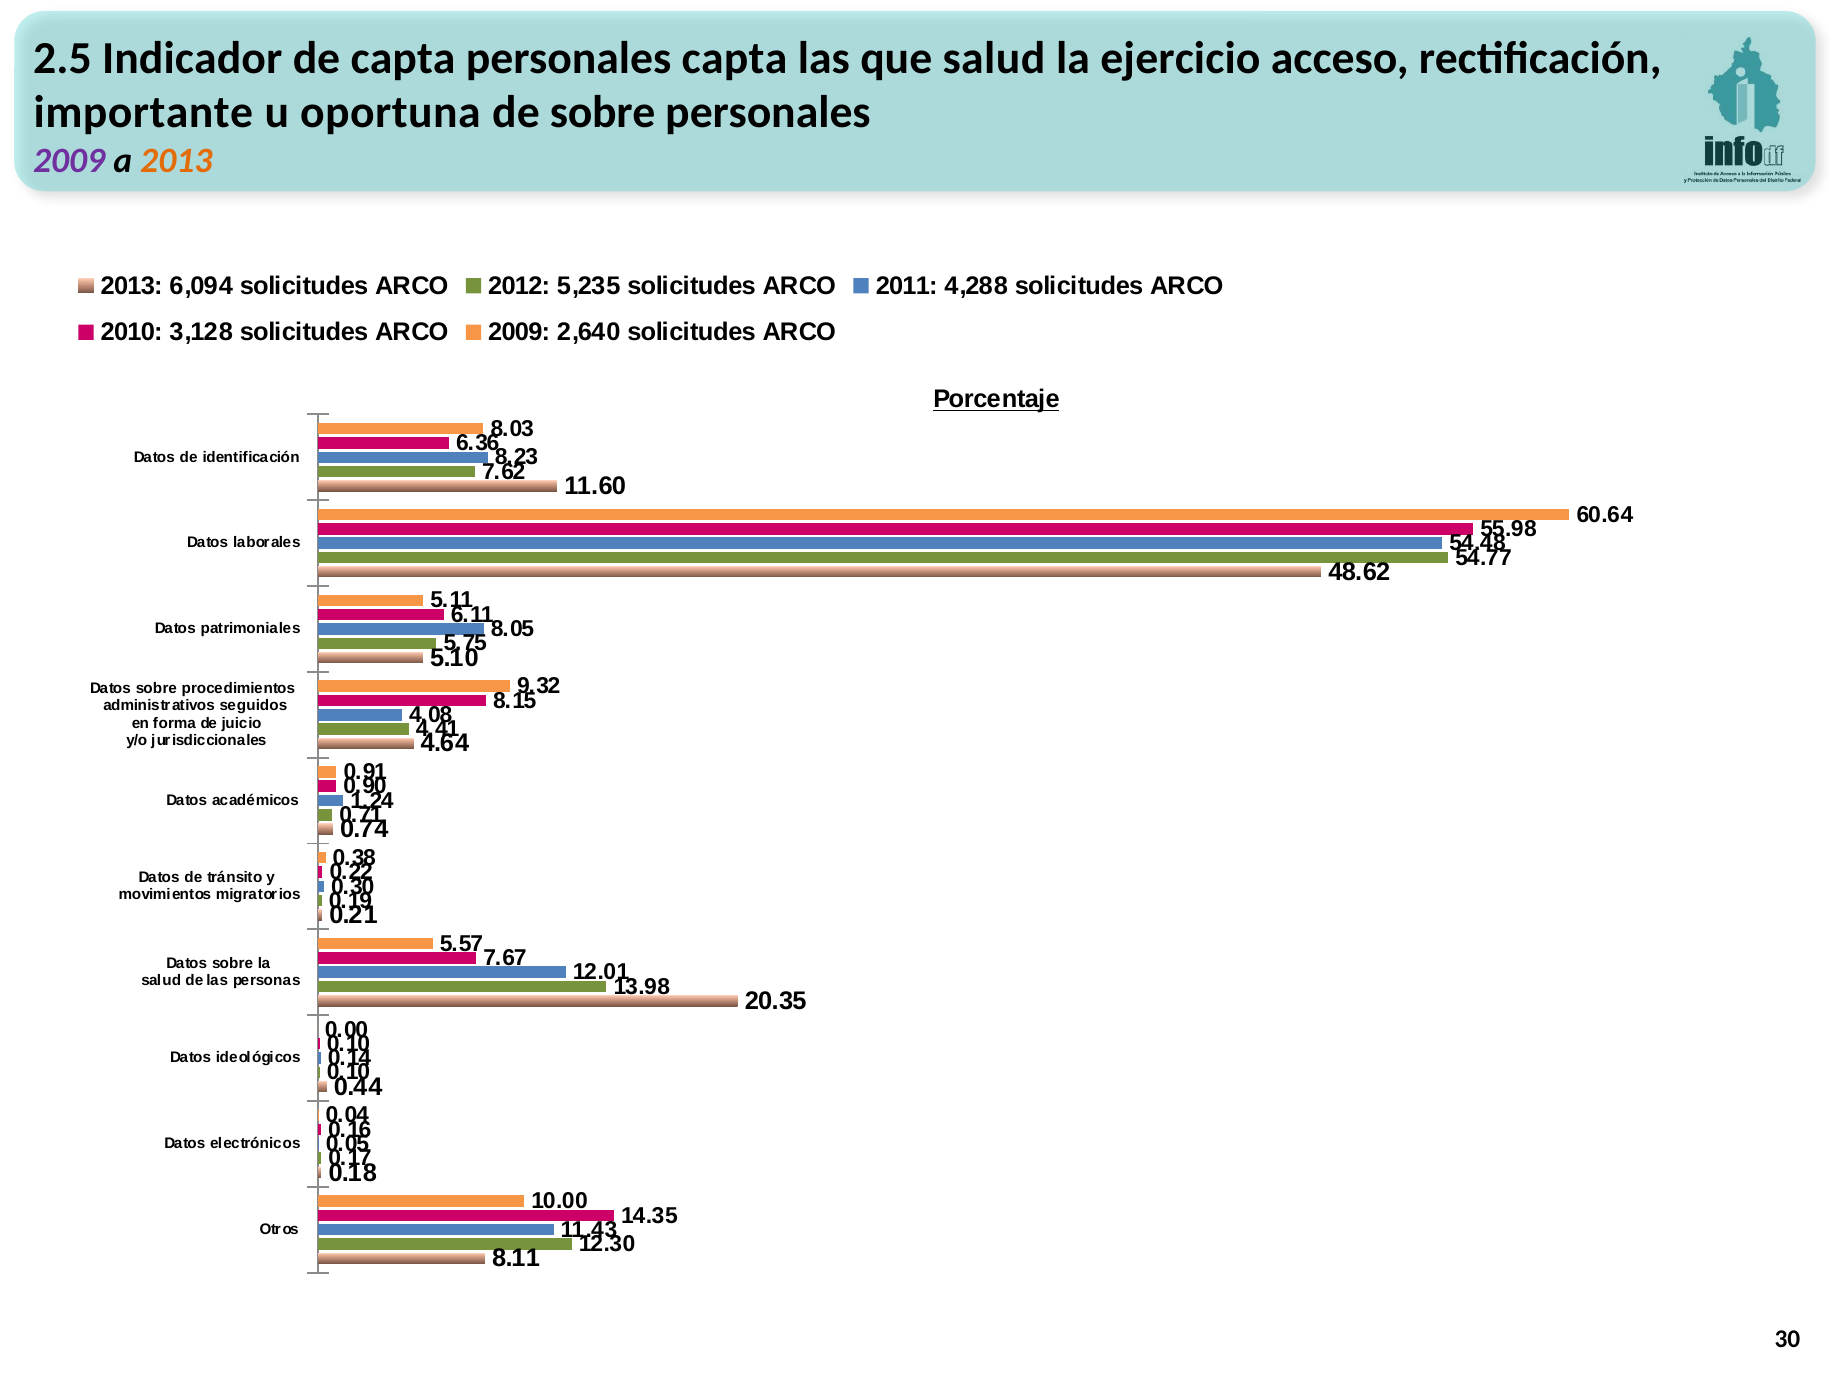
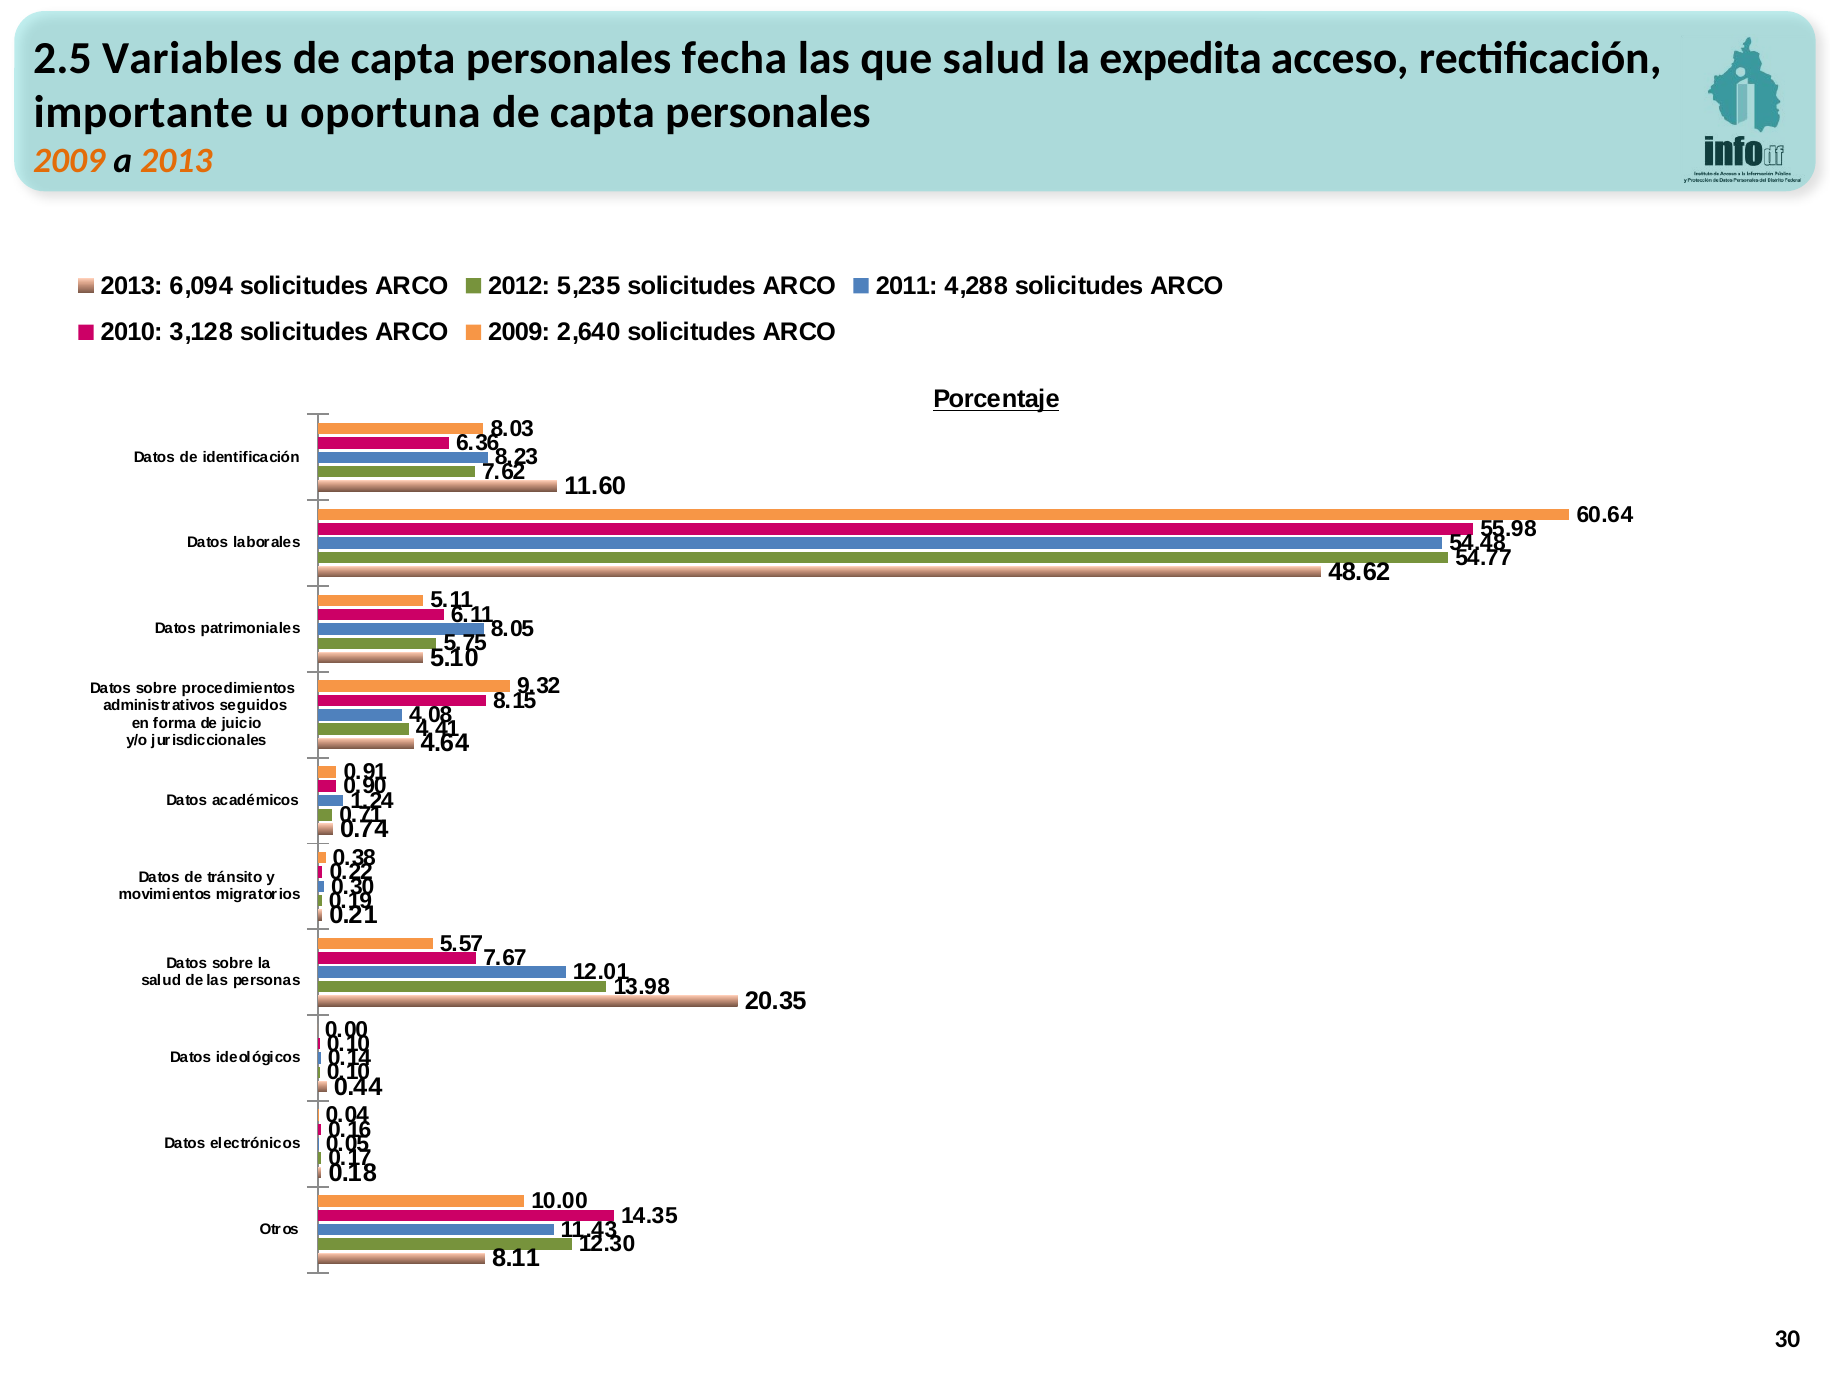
Indicador: Indicador -> Variables (192, 58)
personales capta: capta -> fecha (734, 58)
ejercicio: ejercicio -> expedita (1181, 58)
sobre: sobre -> capta (602, 113)
2009 colour: purple -> orange (69, 161)
